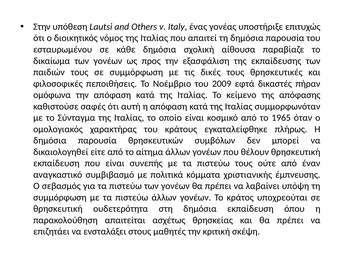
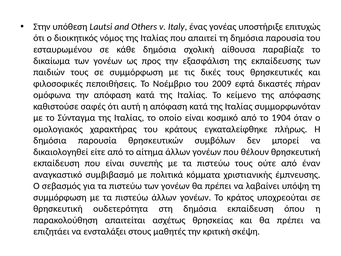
1965: 1965 -> 1904 (281, 118)
